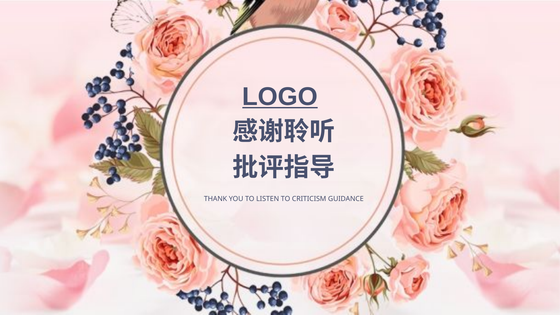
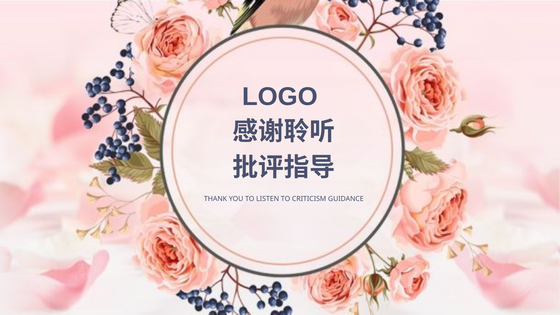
LOGO underline: present -> none (280, 97)
